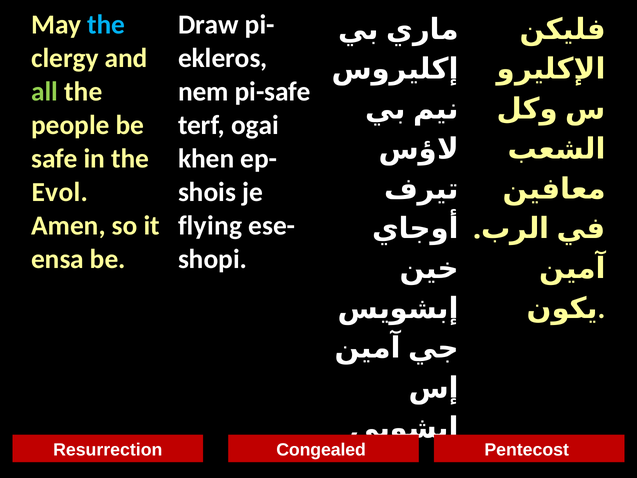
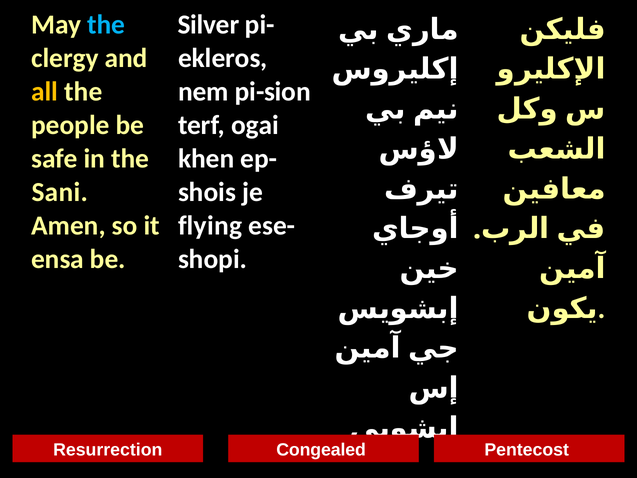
Draw: Draw -> Silver (208, 25)
all colour: light green -> yellow (45, 92)
pi-safe: pi-safe -> pi-sion (273, 92)
Evol: Evol -> Sani (60, 192)
